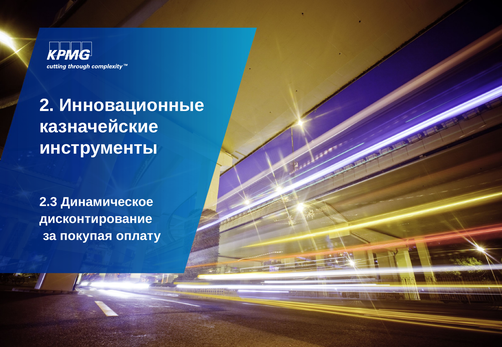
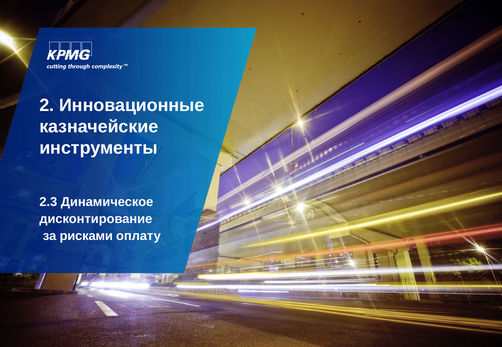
покупая: покупая -> рисками (86, 236)
